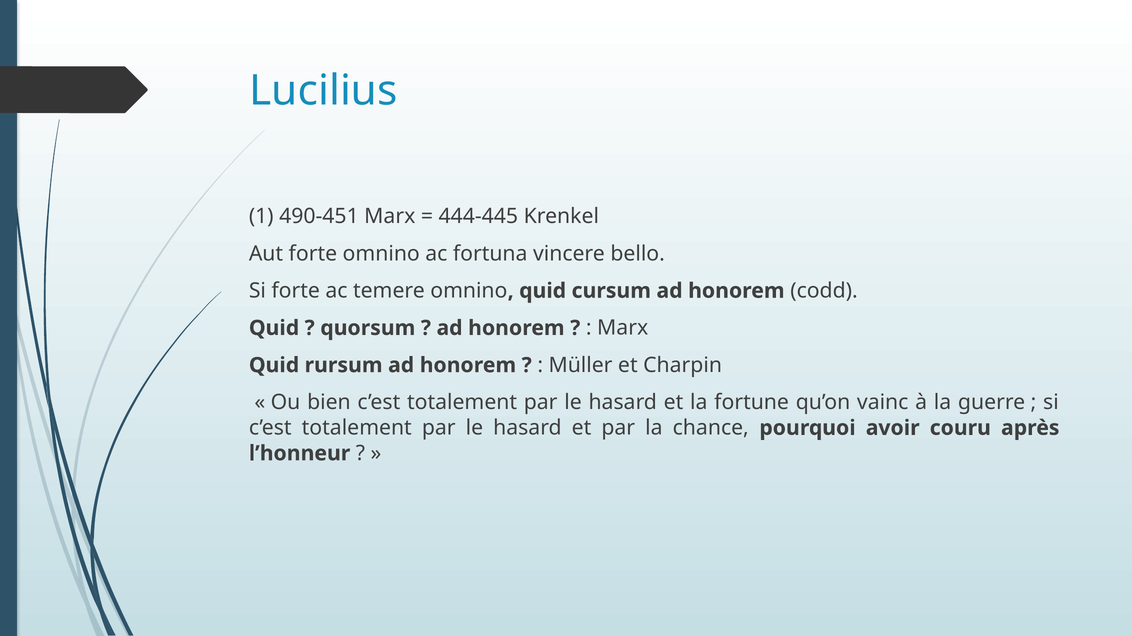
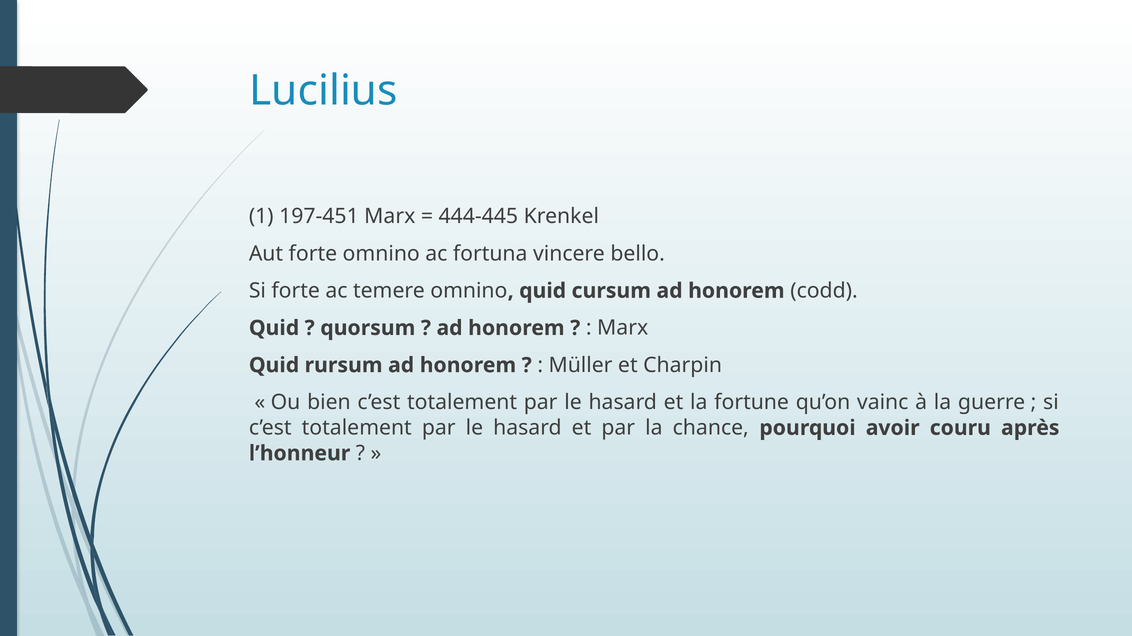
490-451: 490-451 -> 197-451 (319, 217)
